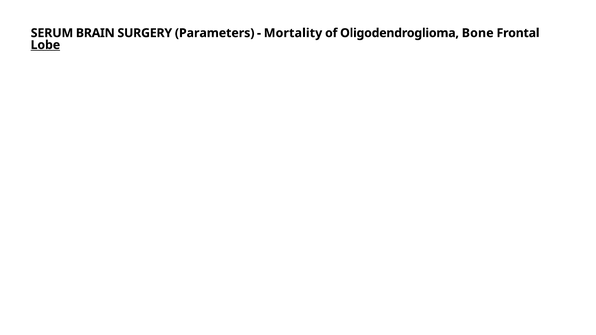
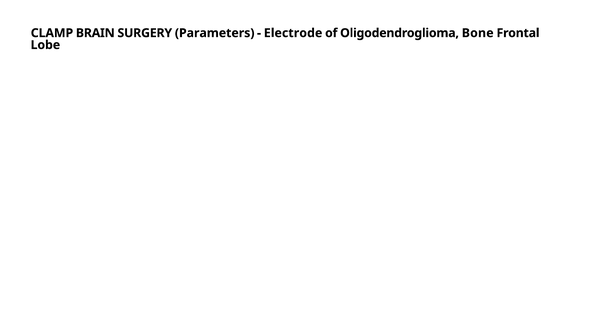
SERUM: SERUM -> CLAMP (52, 33)
Mortality: Mortality -> Electrode (293, 33)
Lobe underline: present -> none (45, 45)
